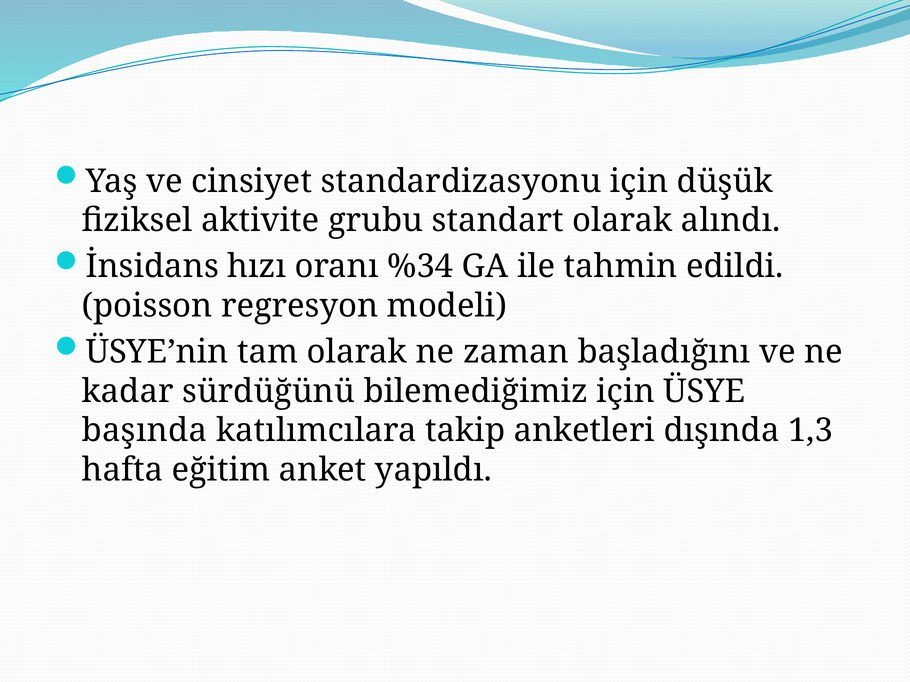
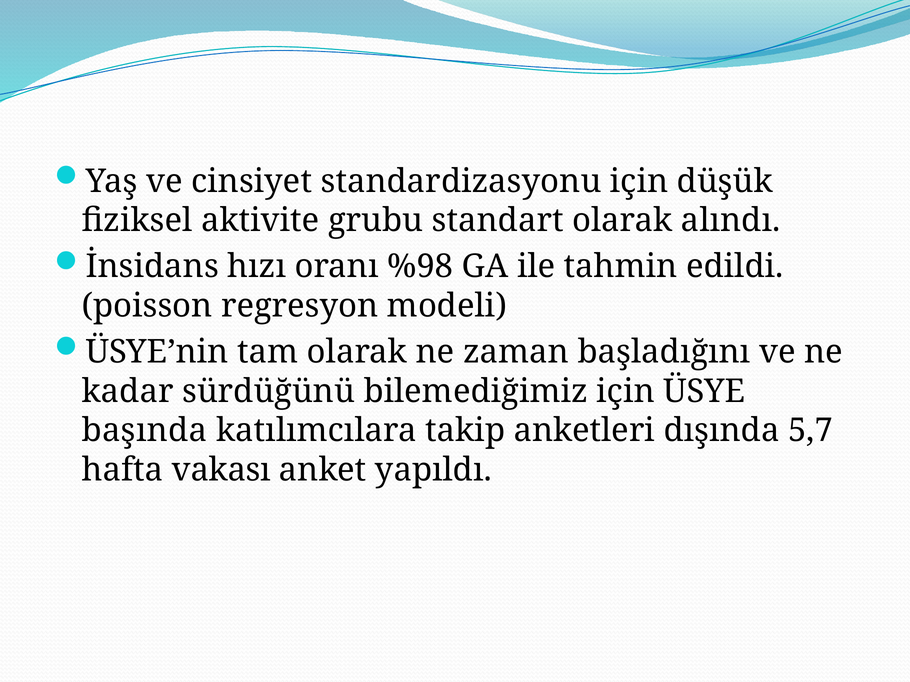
%34: %34 -> %98 (420, 267)
1,3: 1,3 -> 5,7 (811, 431)
eğitim: eğitim -> vakası (221, 470)
